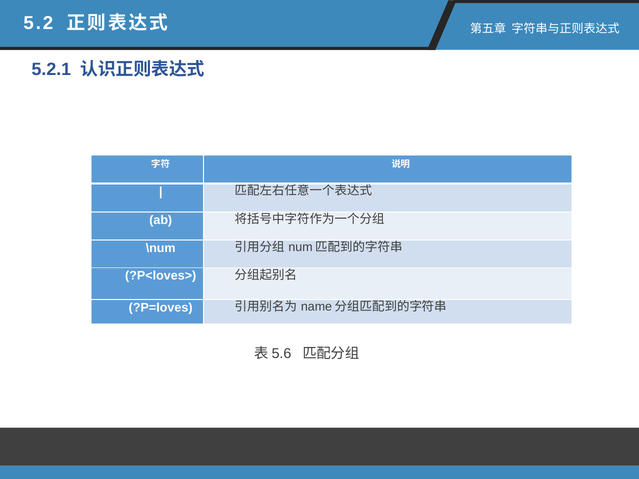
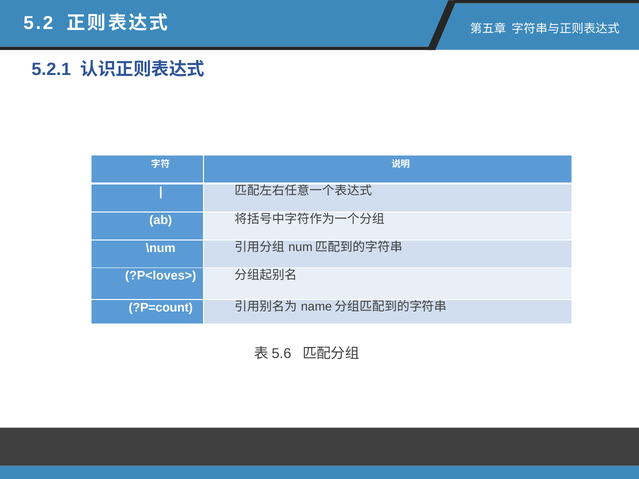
?P=loves: ?P=loves -> ?P=count (161, 308)
